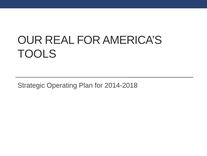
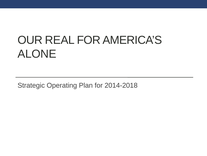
TOOLS: TOOLS -> ALONE (37, 54)
